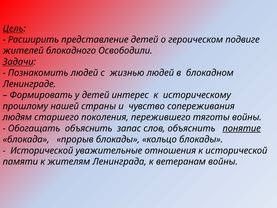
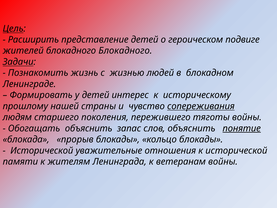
блокадного Освободили: Освободили -> Блокадного (125, 51)
Познакомить людей: людей -> жизнь (84, 73)
сопереживания underline: none -> present (201, 106)
